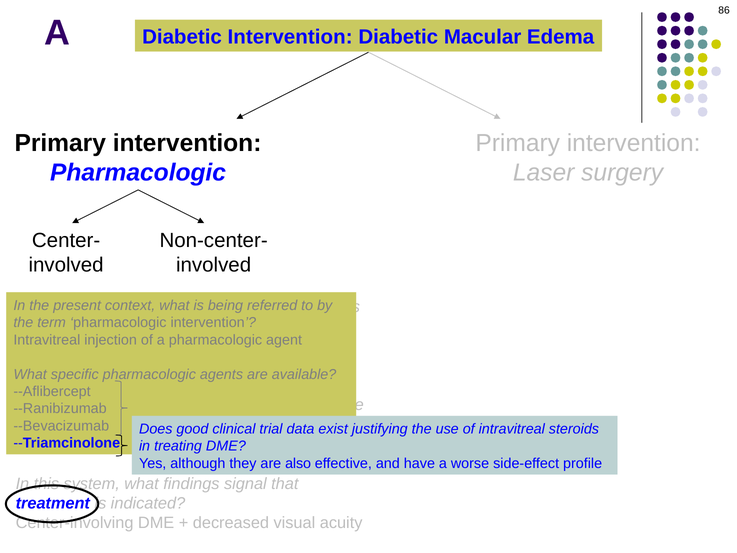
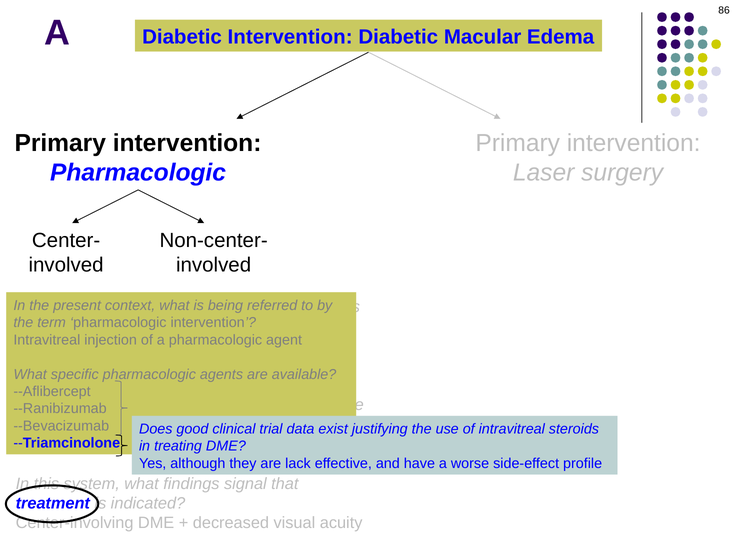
also: also -> lack (298, 463)
